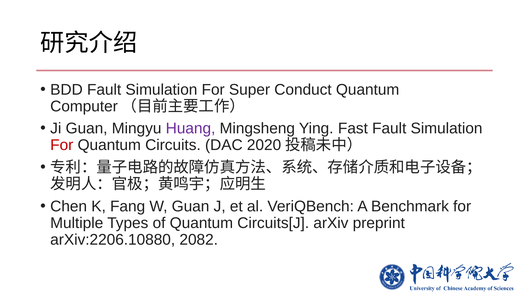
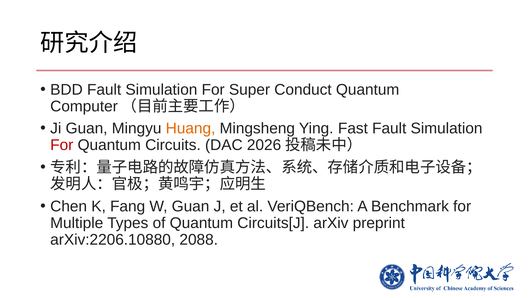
Huang colour: purple -> orange (191, 128)
2020: 2020 -> 2026 (264, 145)
2082: 2082 -> 2088 (199, 239)
